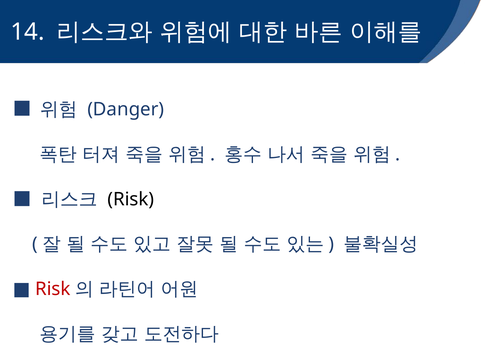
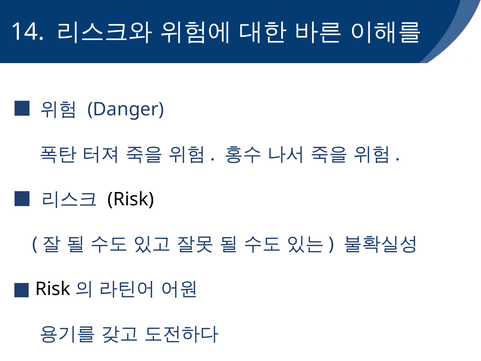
Risk colour: red -> black (53, 289)
